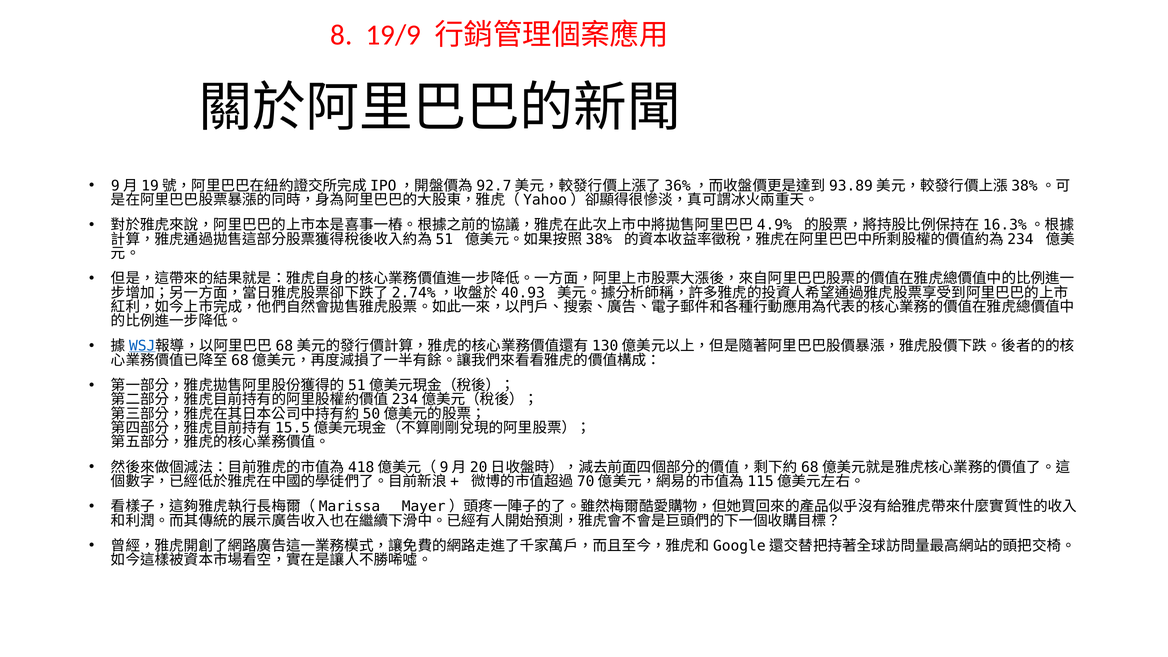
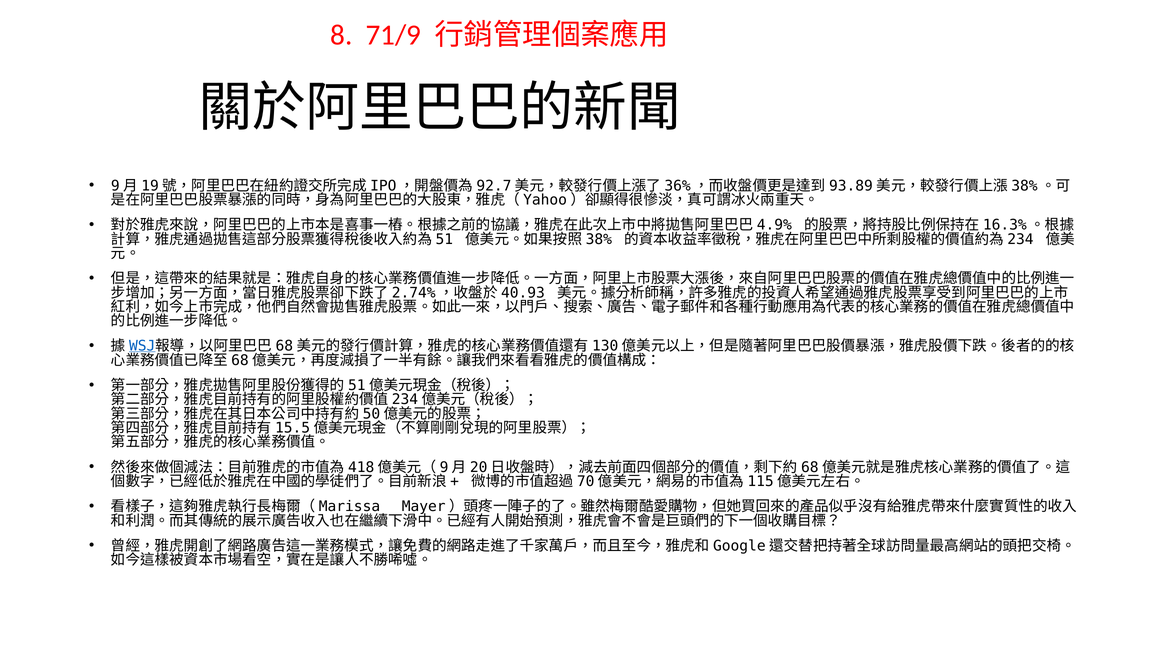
19/9: 19/9 -> 71/9 (393, 35)
